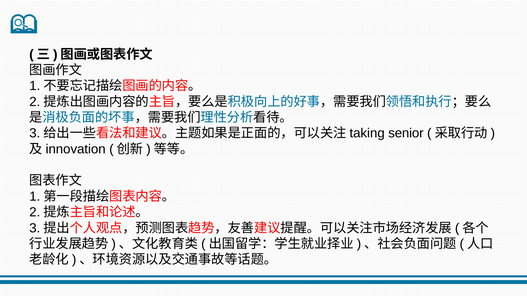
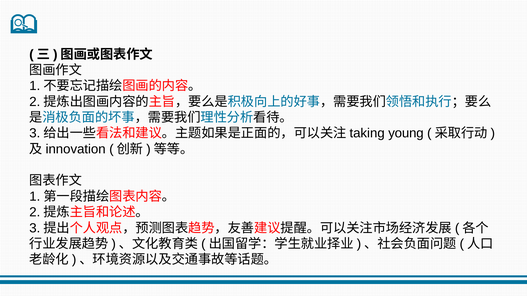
senior: senior -> young (406, 133)
